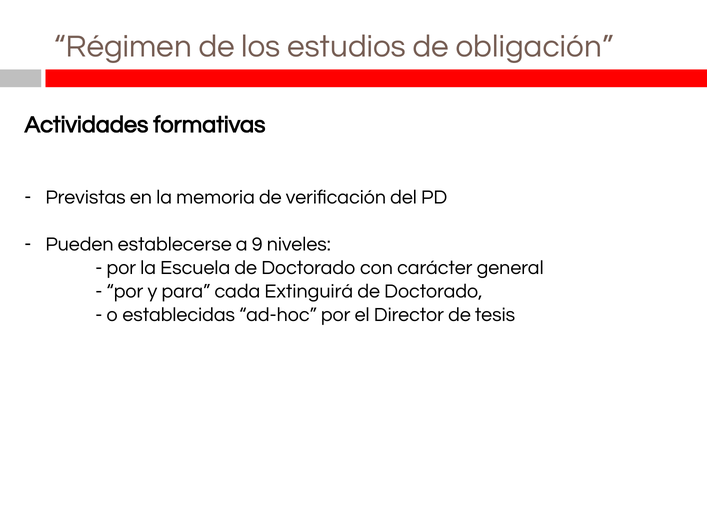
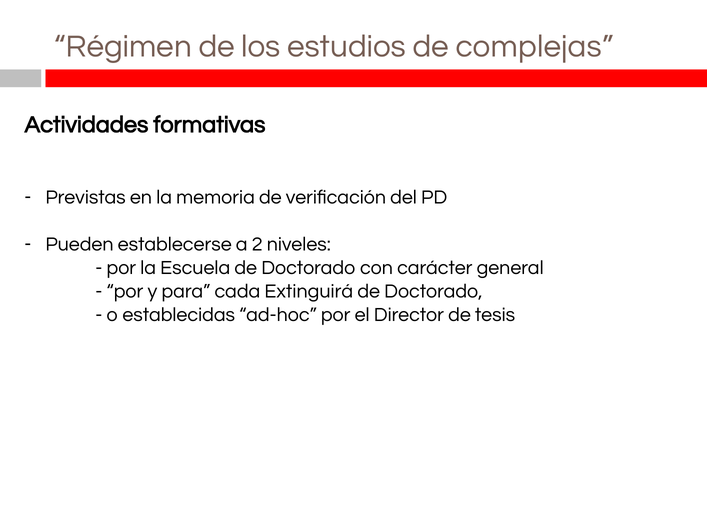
obligación: obligación -> complejas (534, 46)
9: 9 -> 2 (257, 244)
